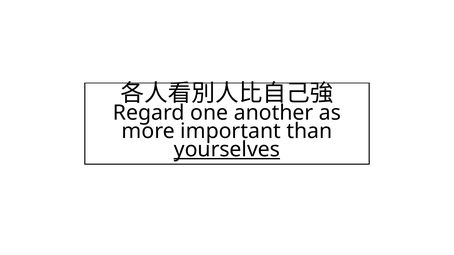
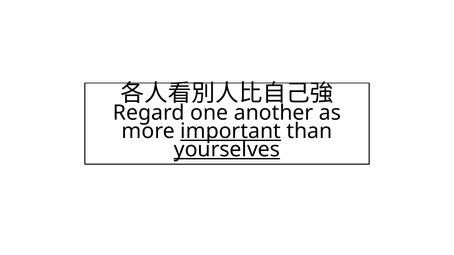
important underline: none -> present (231, 131)
